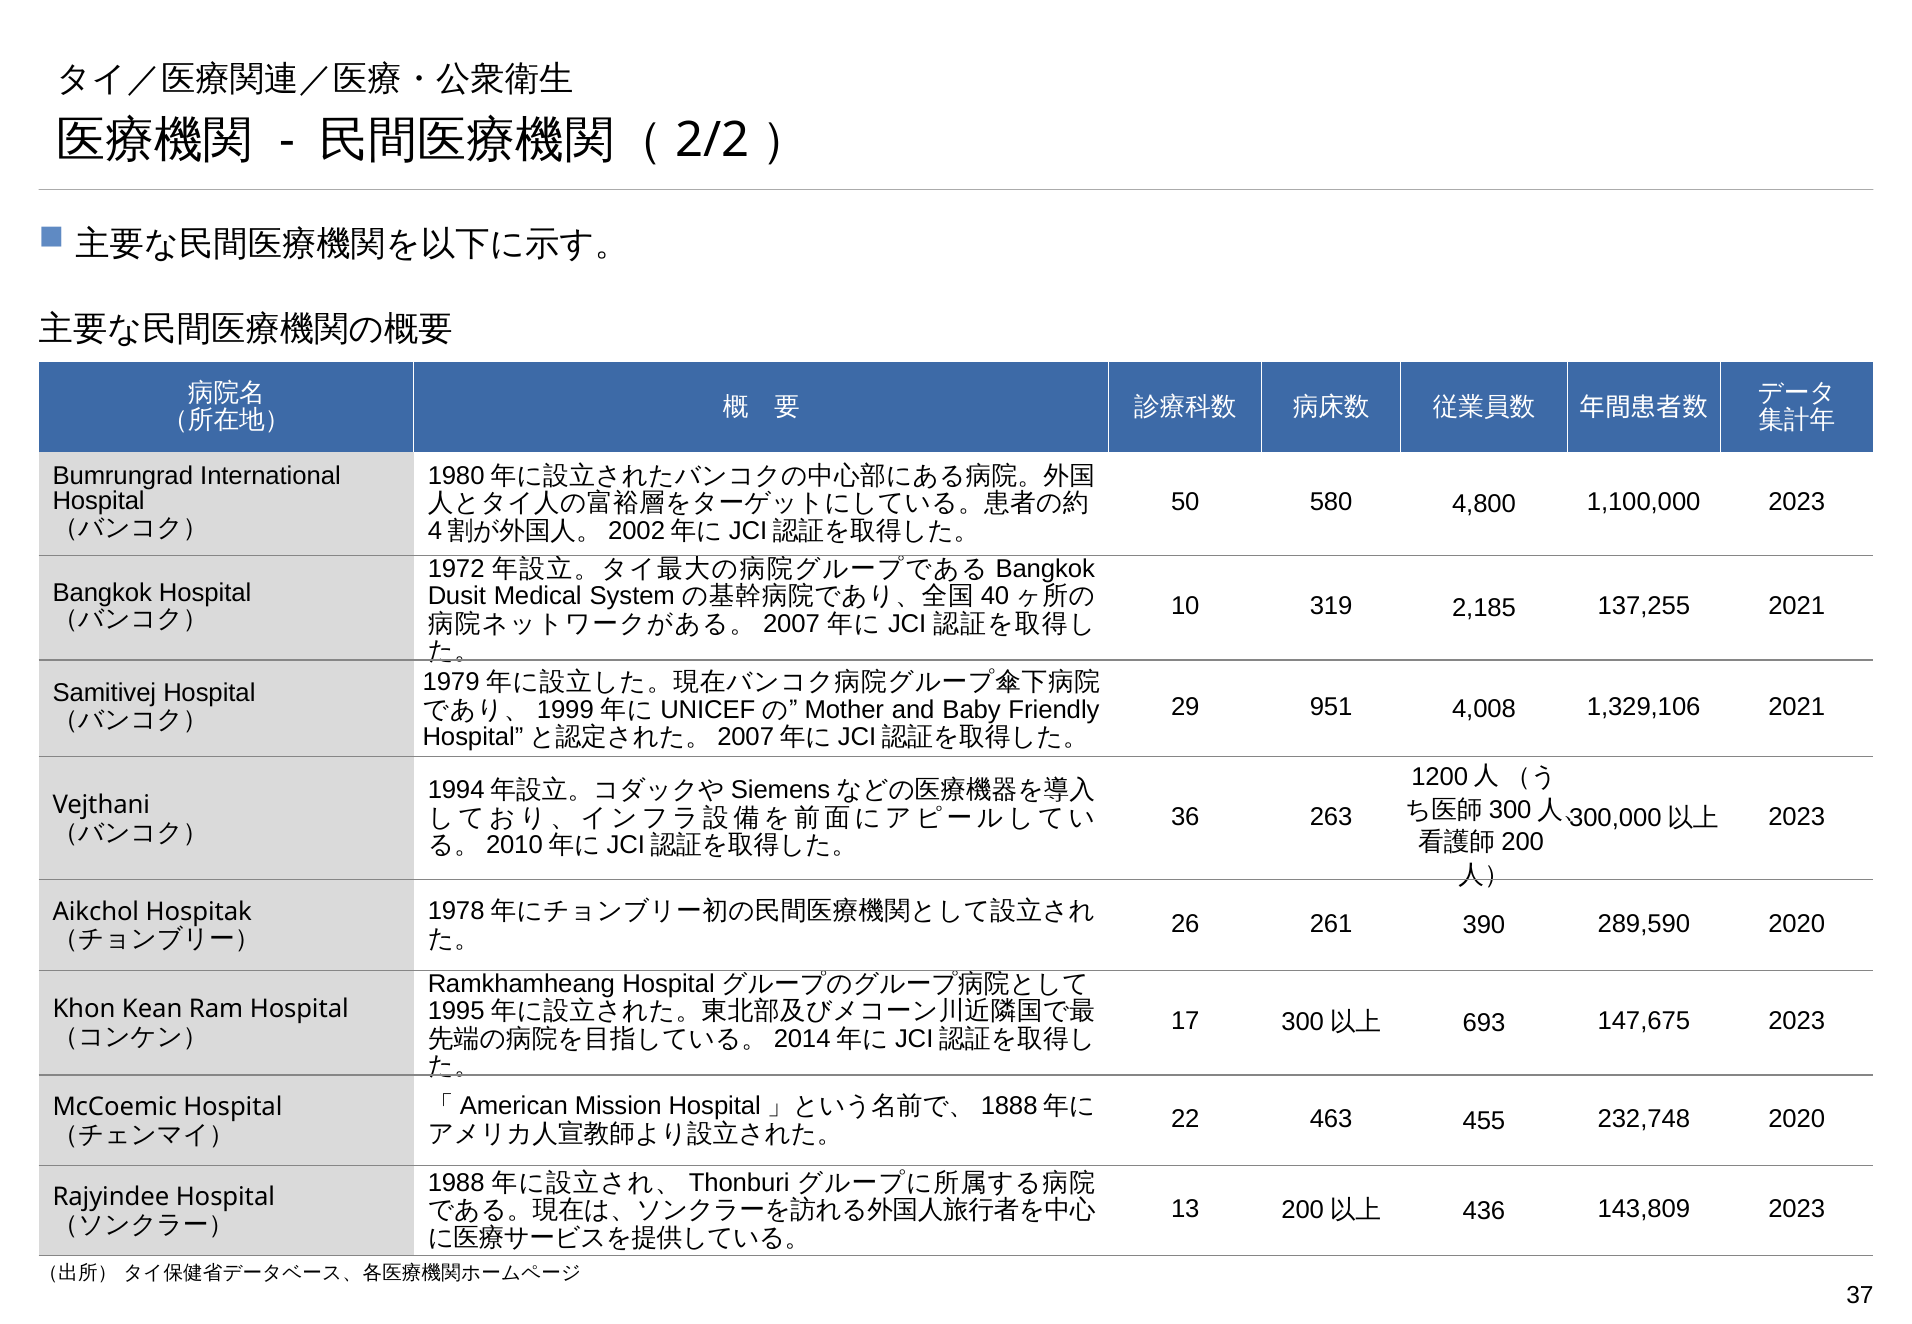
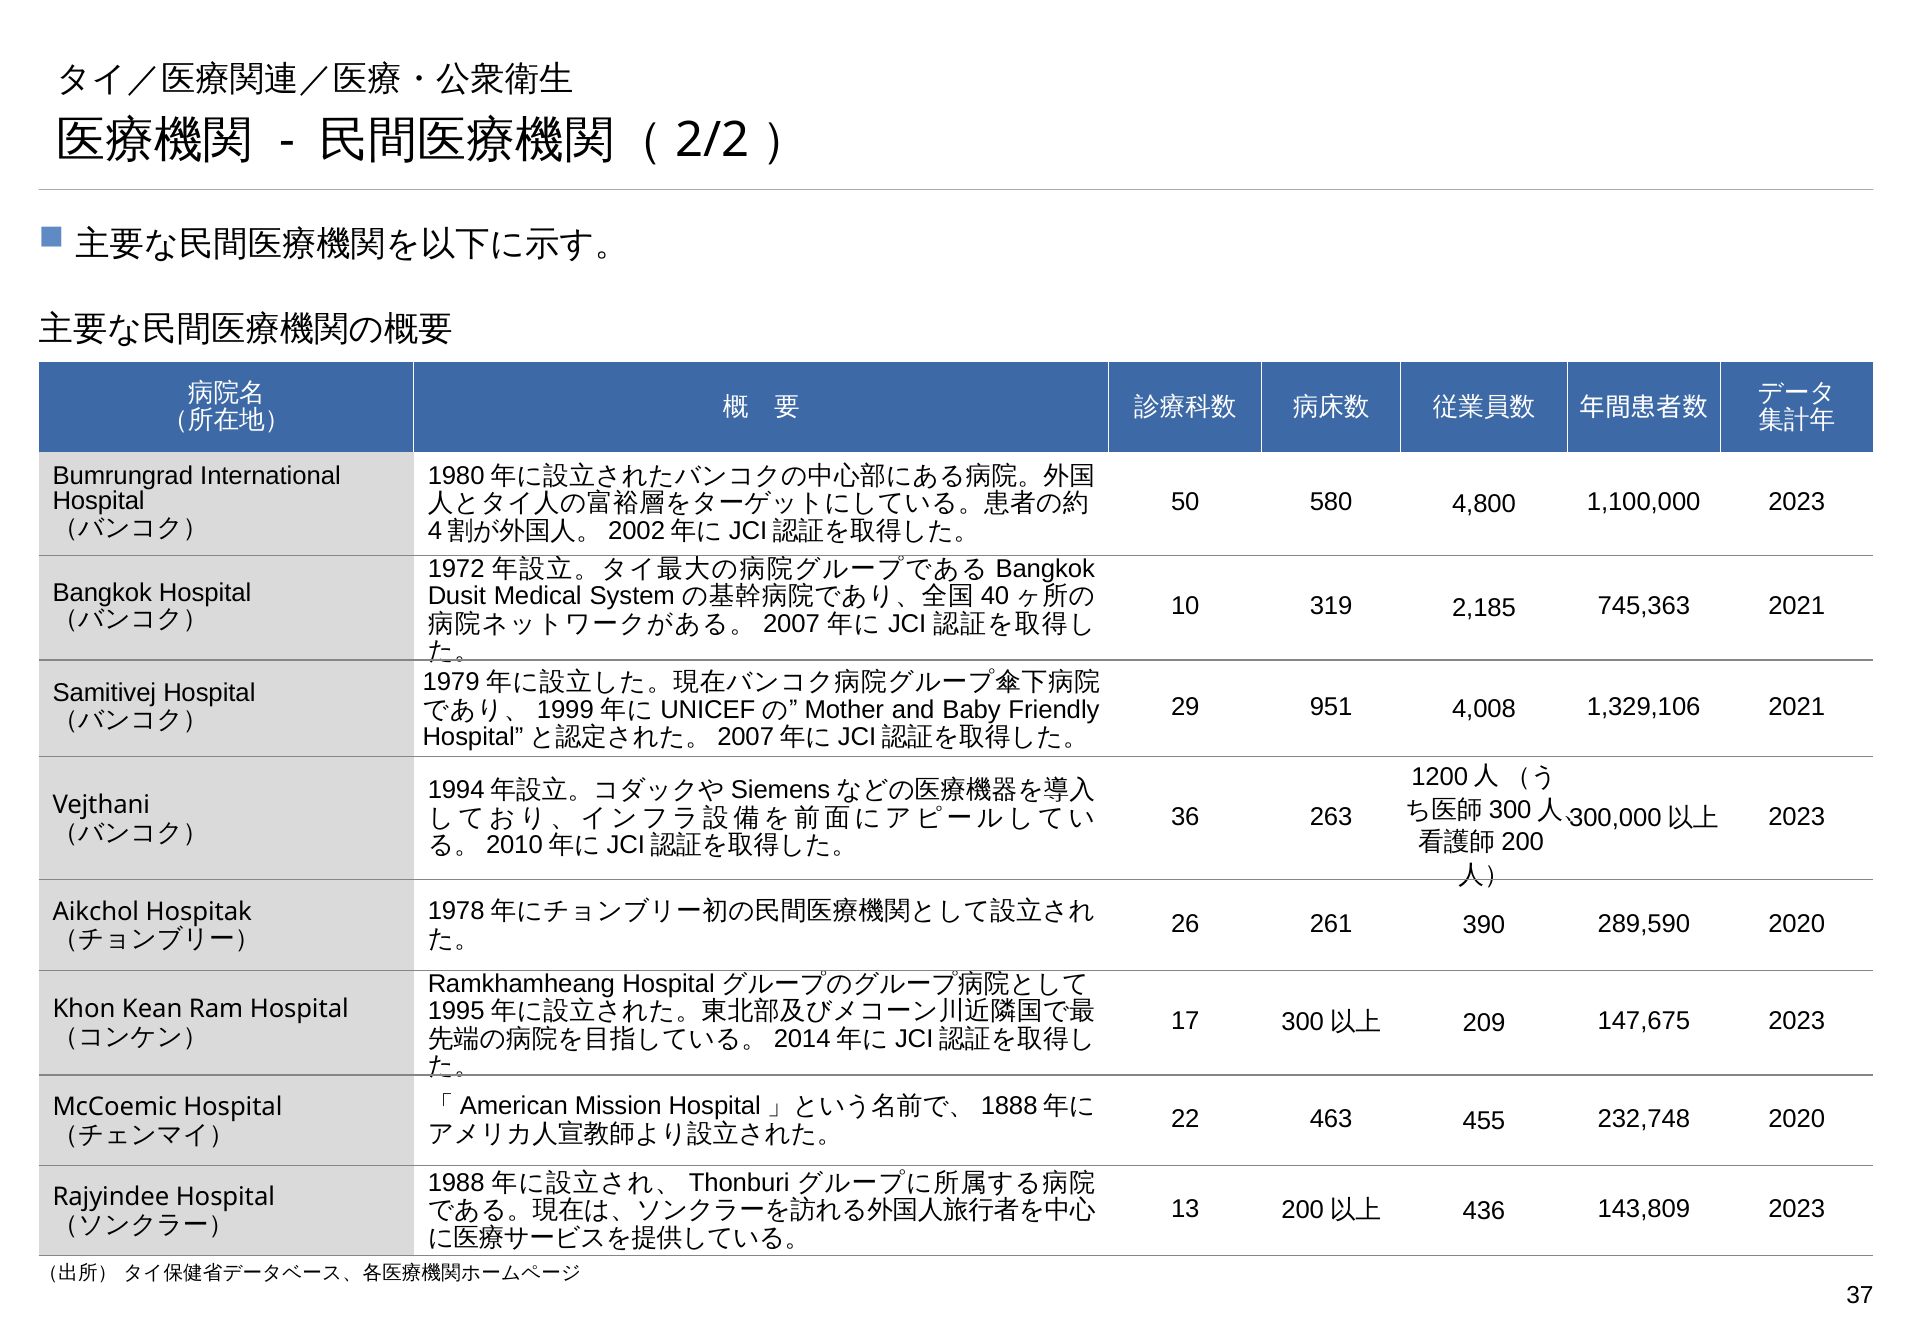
137,255: 137,255 -> 745,363 (1644, 606)
693: 693 -> 209 (1484, 1023)
